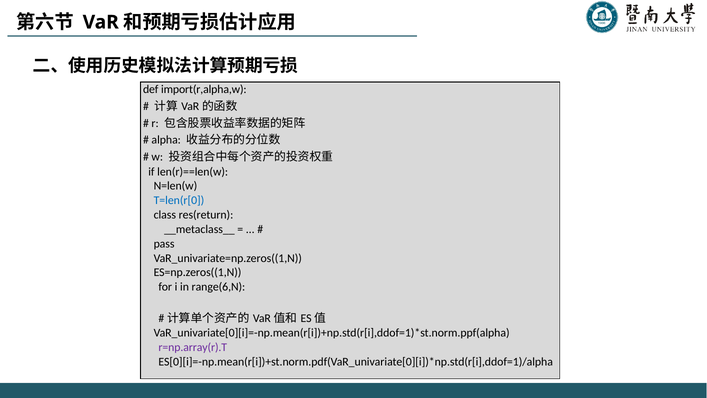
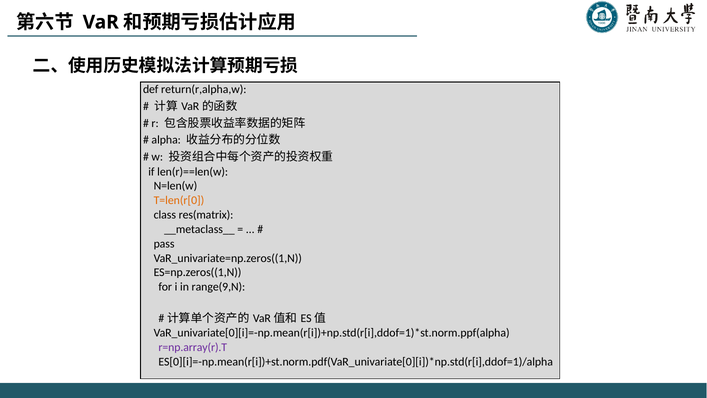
import(r,alpha,w: import(r,alpha,w -> return(r,alpha,w (204, 89)
T=len(r[0 colour: blue -> orange (179, 200)
res(return: res(return -> res(matrix (206, 215)
range(6,N: range(6,N -> range(9,N (218, 287)
